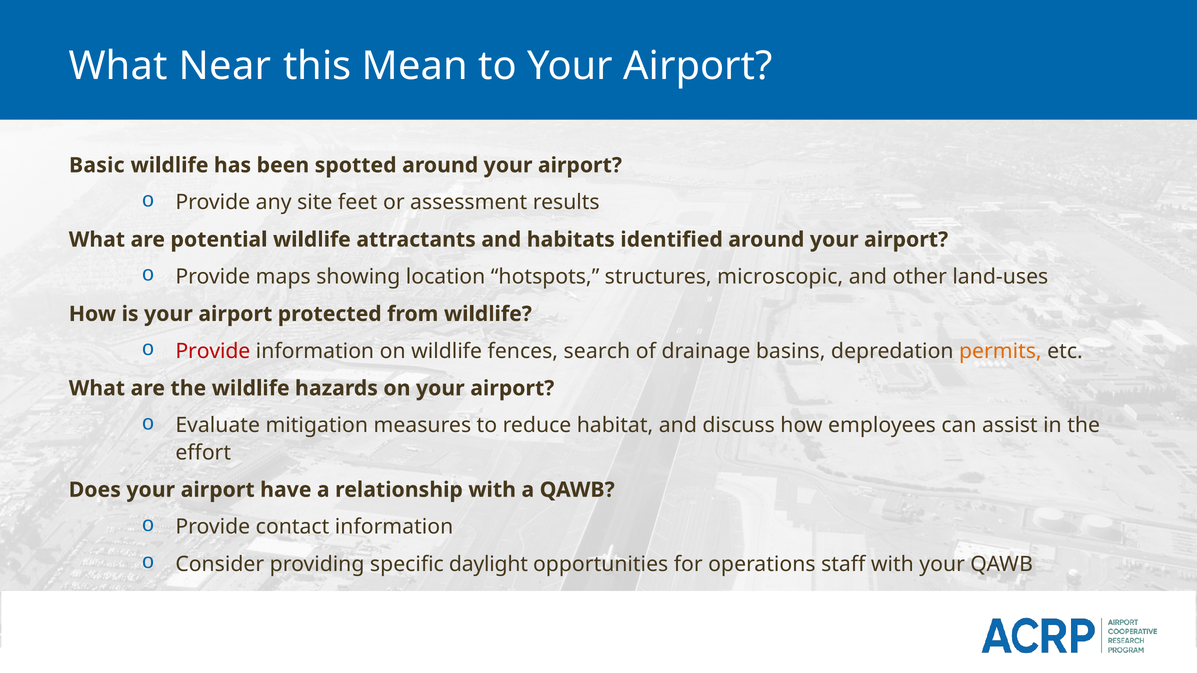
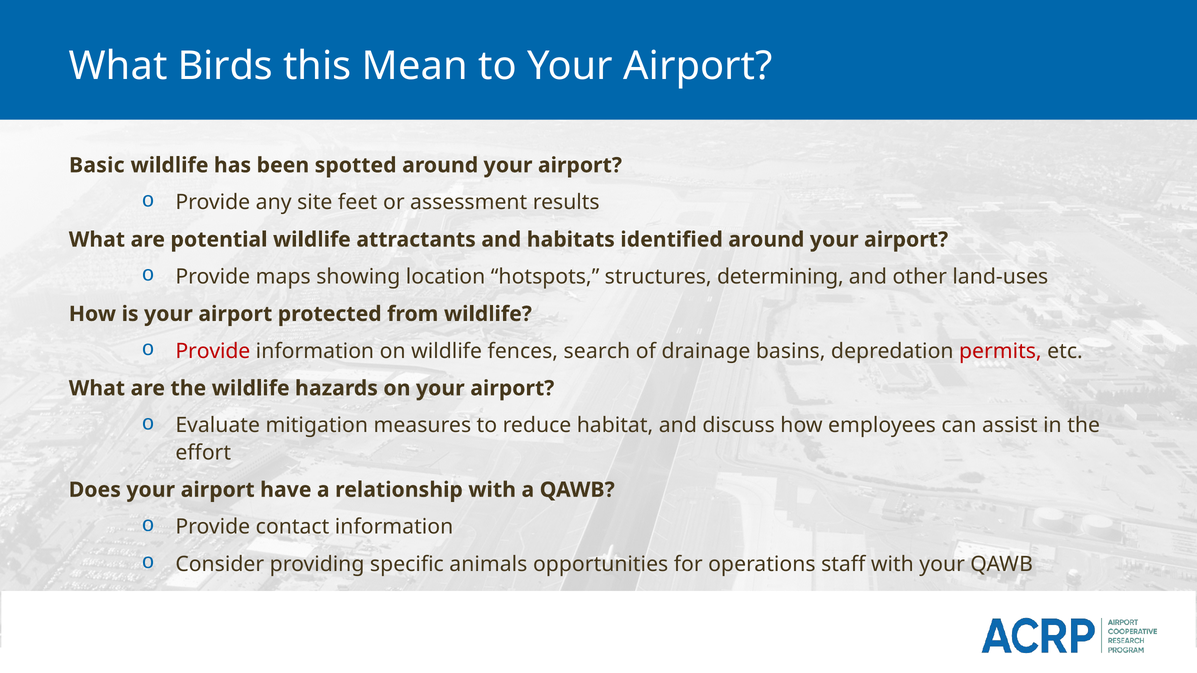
Near: Near -> Birds (225, 66)
microscopic: microscopic -> determining (780, 277)
permits colour: orange -> red (1000, 351)
daylight: daylight -> animals (488, 564)
